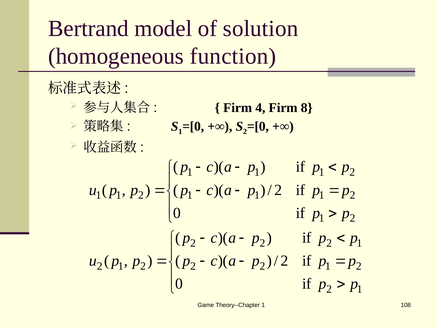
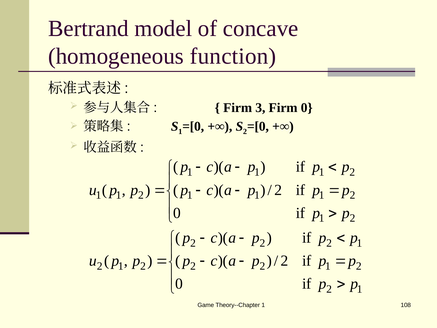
solution: solution -> concave (261, 28)
4: 4 -> 3 (260, 108)
Firm 8: 8 -> 0 (307, 108)
